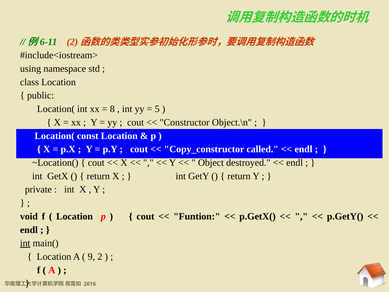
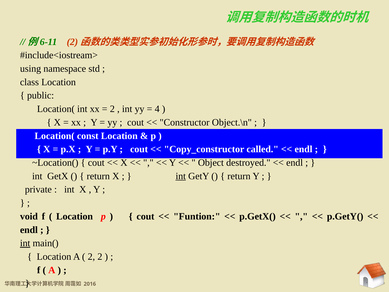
8: 8 -> 2 (112, 109)
5: 5 -> 4 (157, 109)
int underline: none -> present (181, 176)
9: 9 -> 2 (91, 256)
